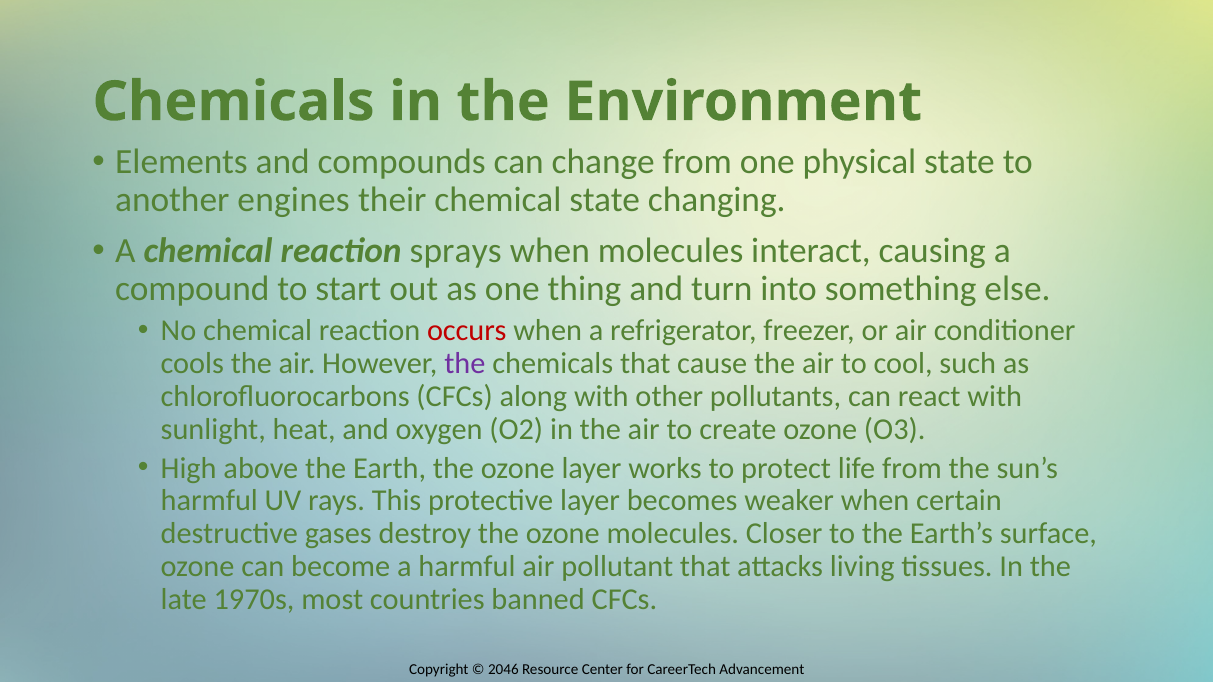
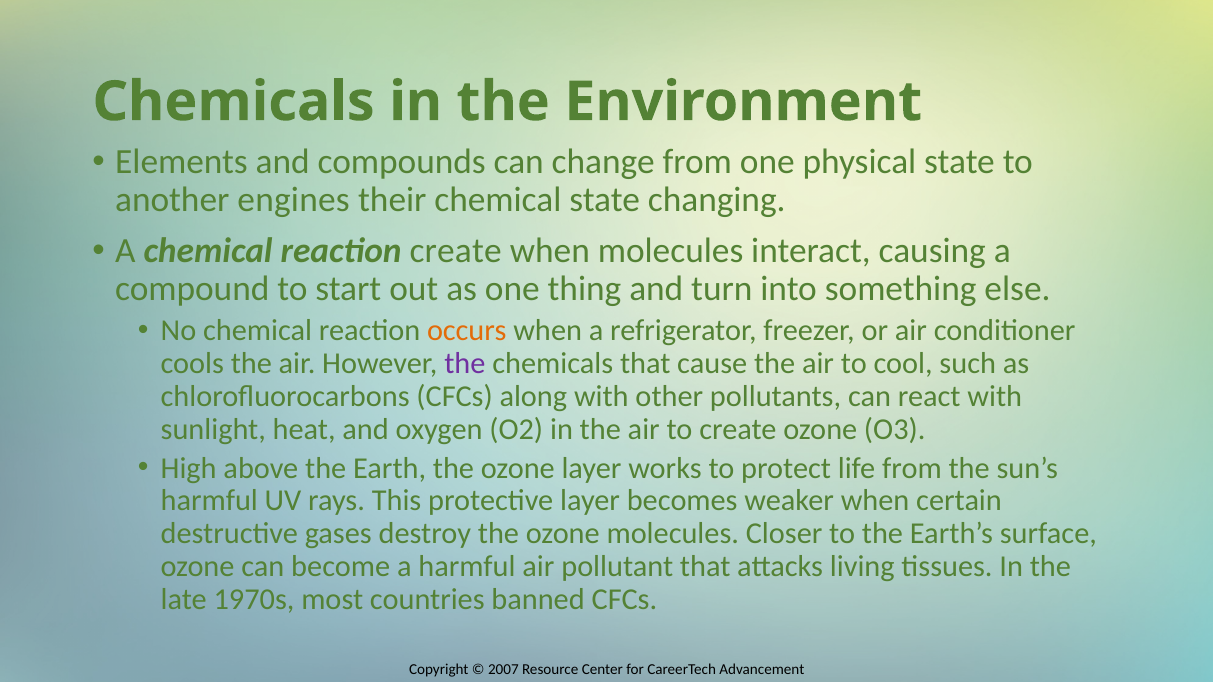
reaction sprays: sprays -> create (456, 251)
occurs colour: red -> orange (467, 331)
2046: 2046 -> 2007 (503, 670)
